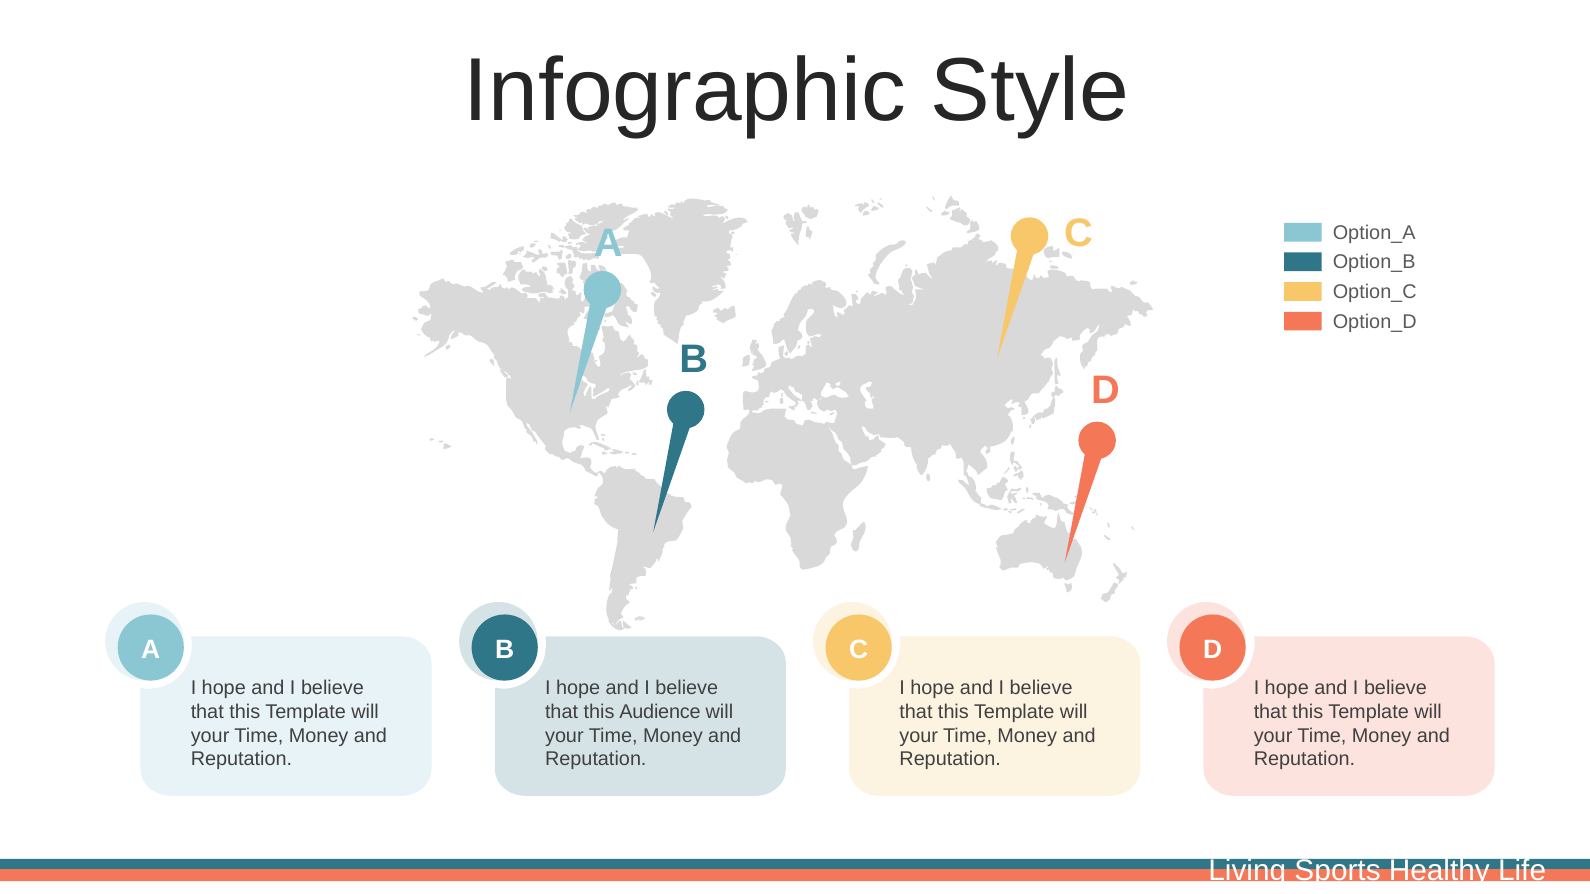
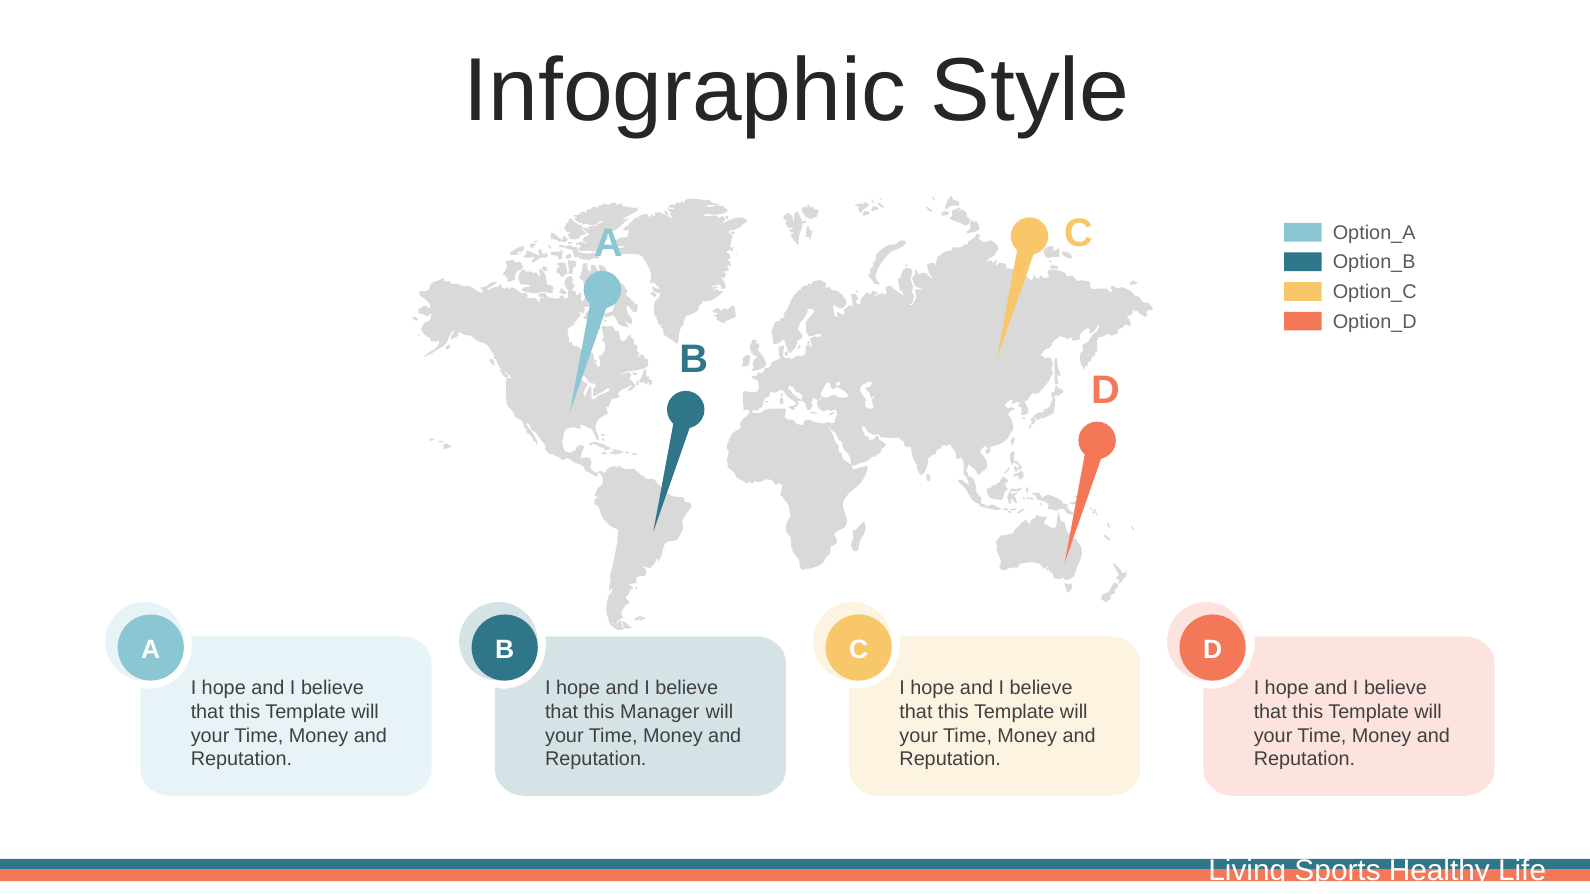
Audience: Audience -> Manager (660, 712)
